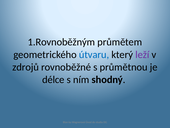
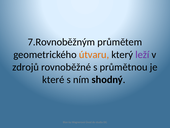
1.Rovnoběžným: 1.Rovnoběžným -> 7.Rovnoběžným (61, 42)
útvaru colour: blue -> orange (94, 54)
délce: délce -> které (53, 79)
